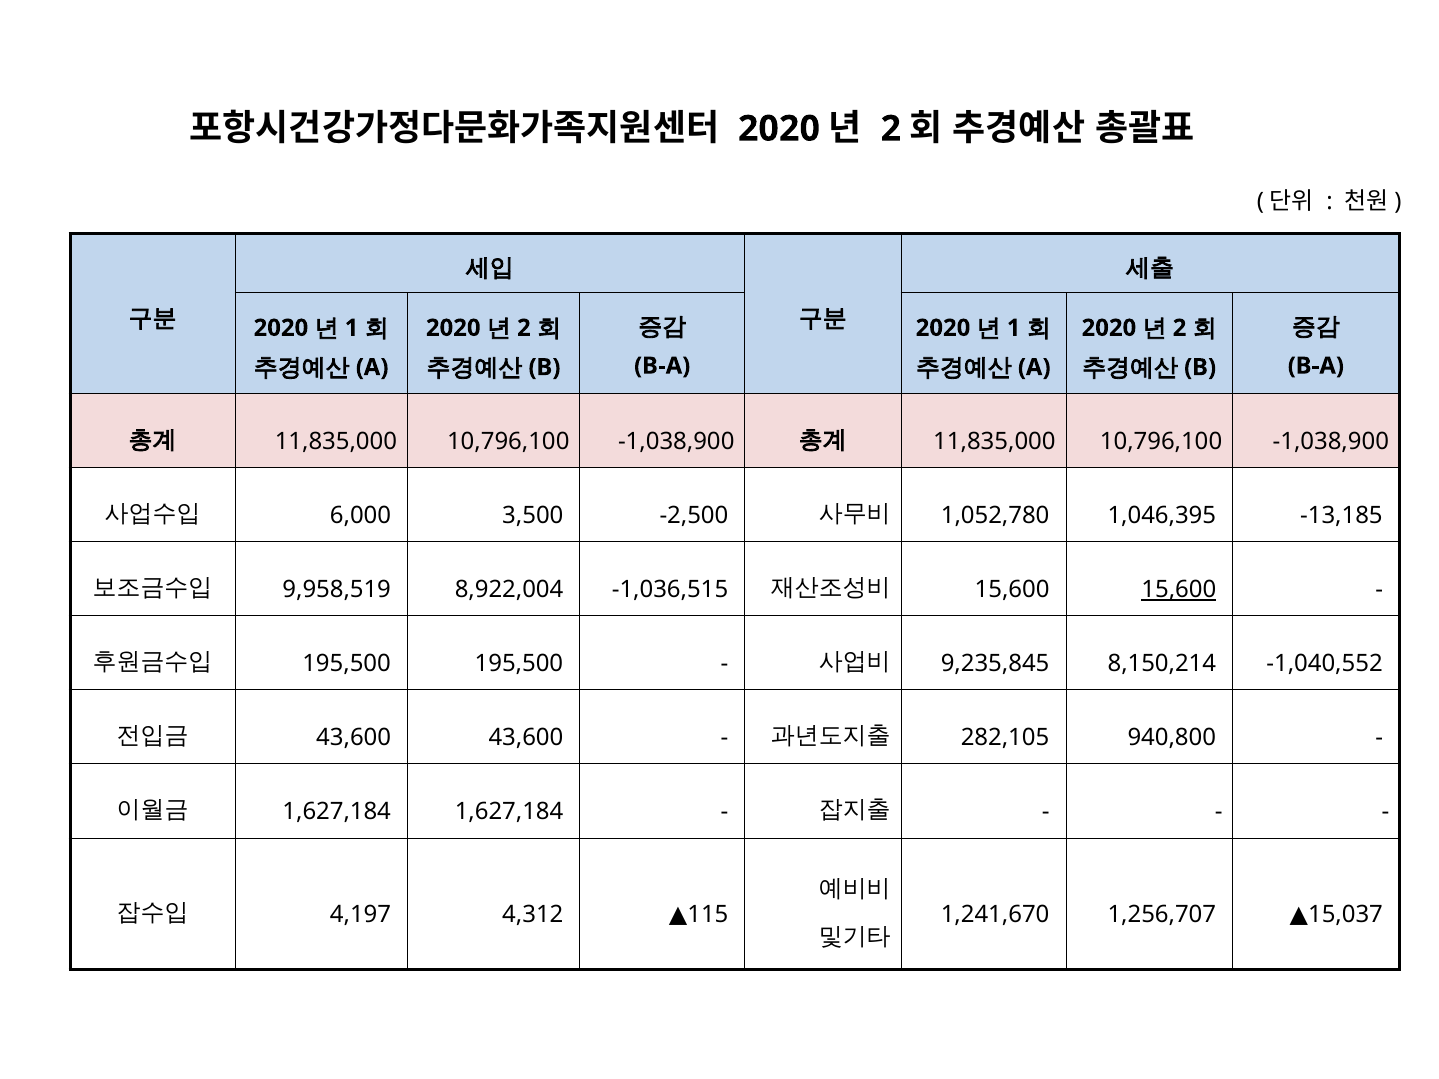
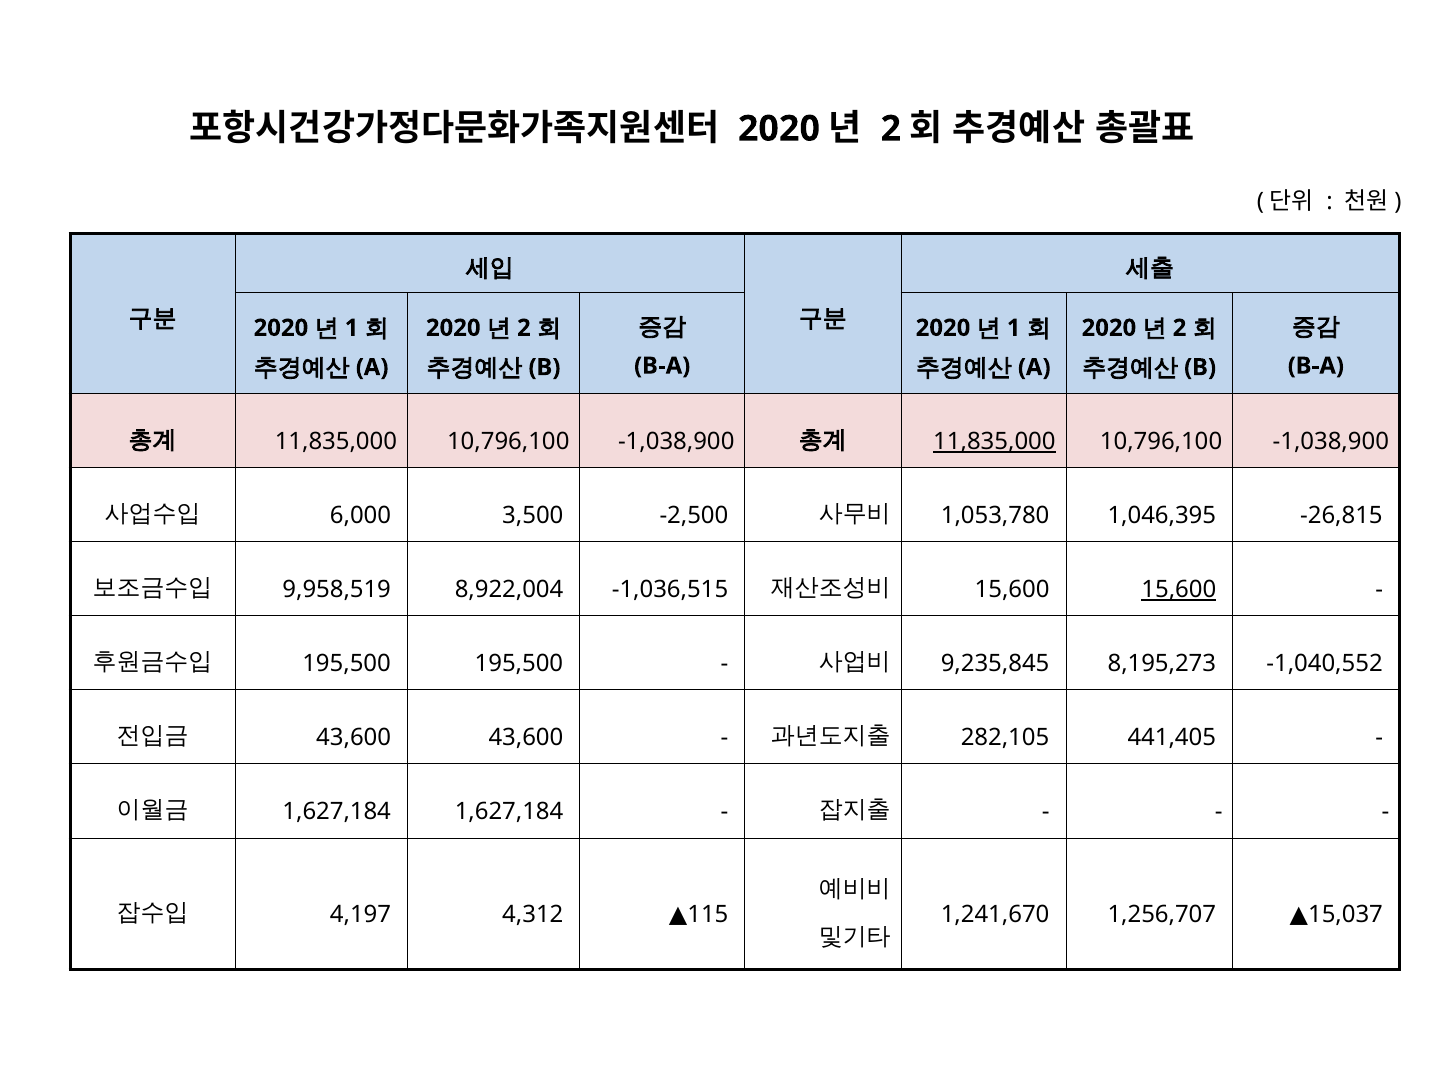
11,835,000 underline: none -> present (994, 442)
1,052,780: 1,052,780 -> 1,053,780 (995, 516)
-13,185: -13,185 -> -26,815 (1341, 516)
8,150,214: 8,150,214 -> 8,195,273 (1162, 664)
940,800: 940,800 -> 441,405 (1172, 738)
